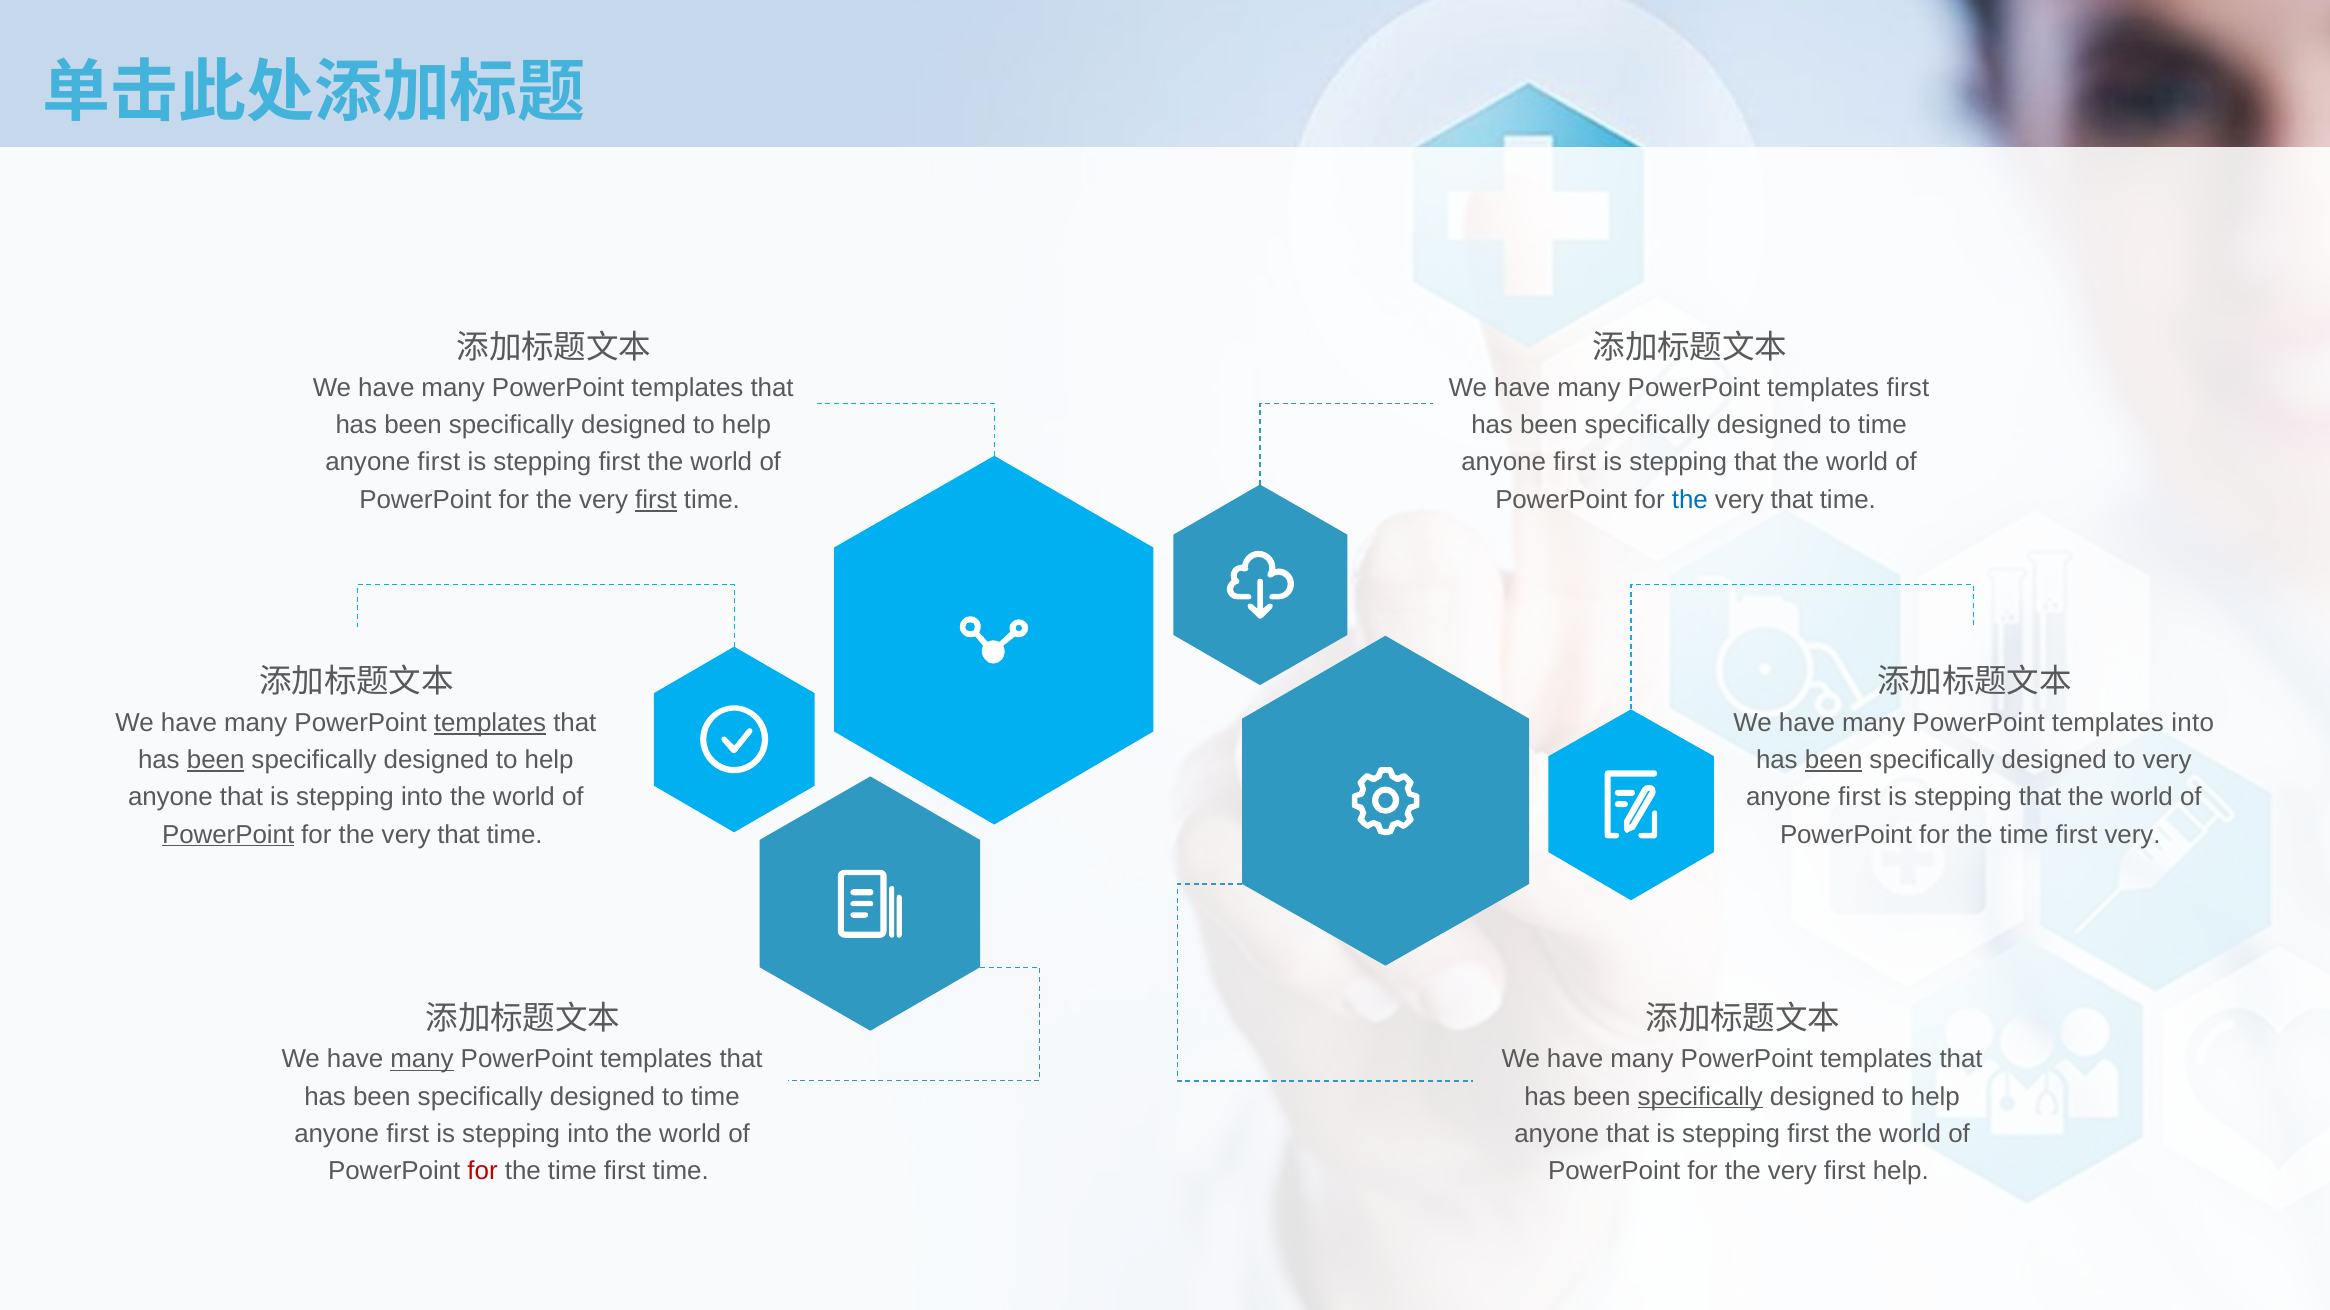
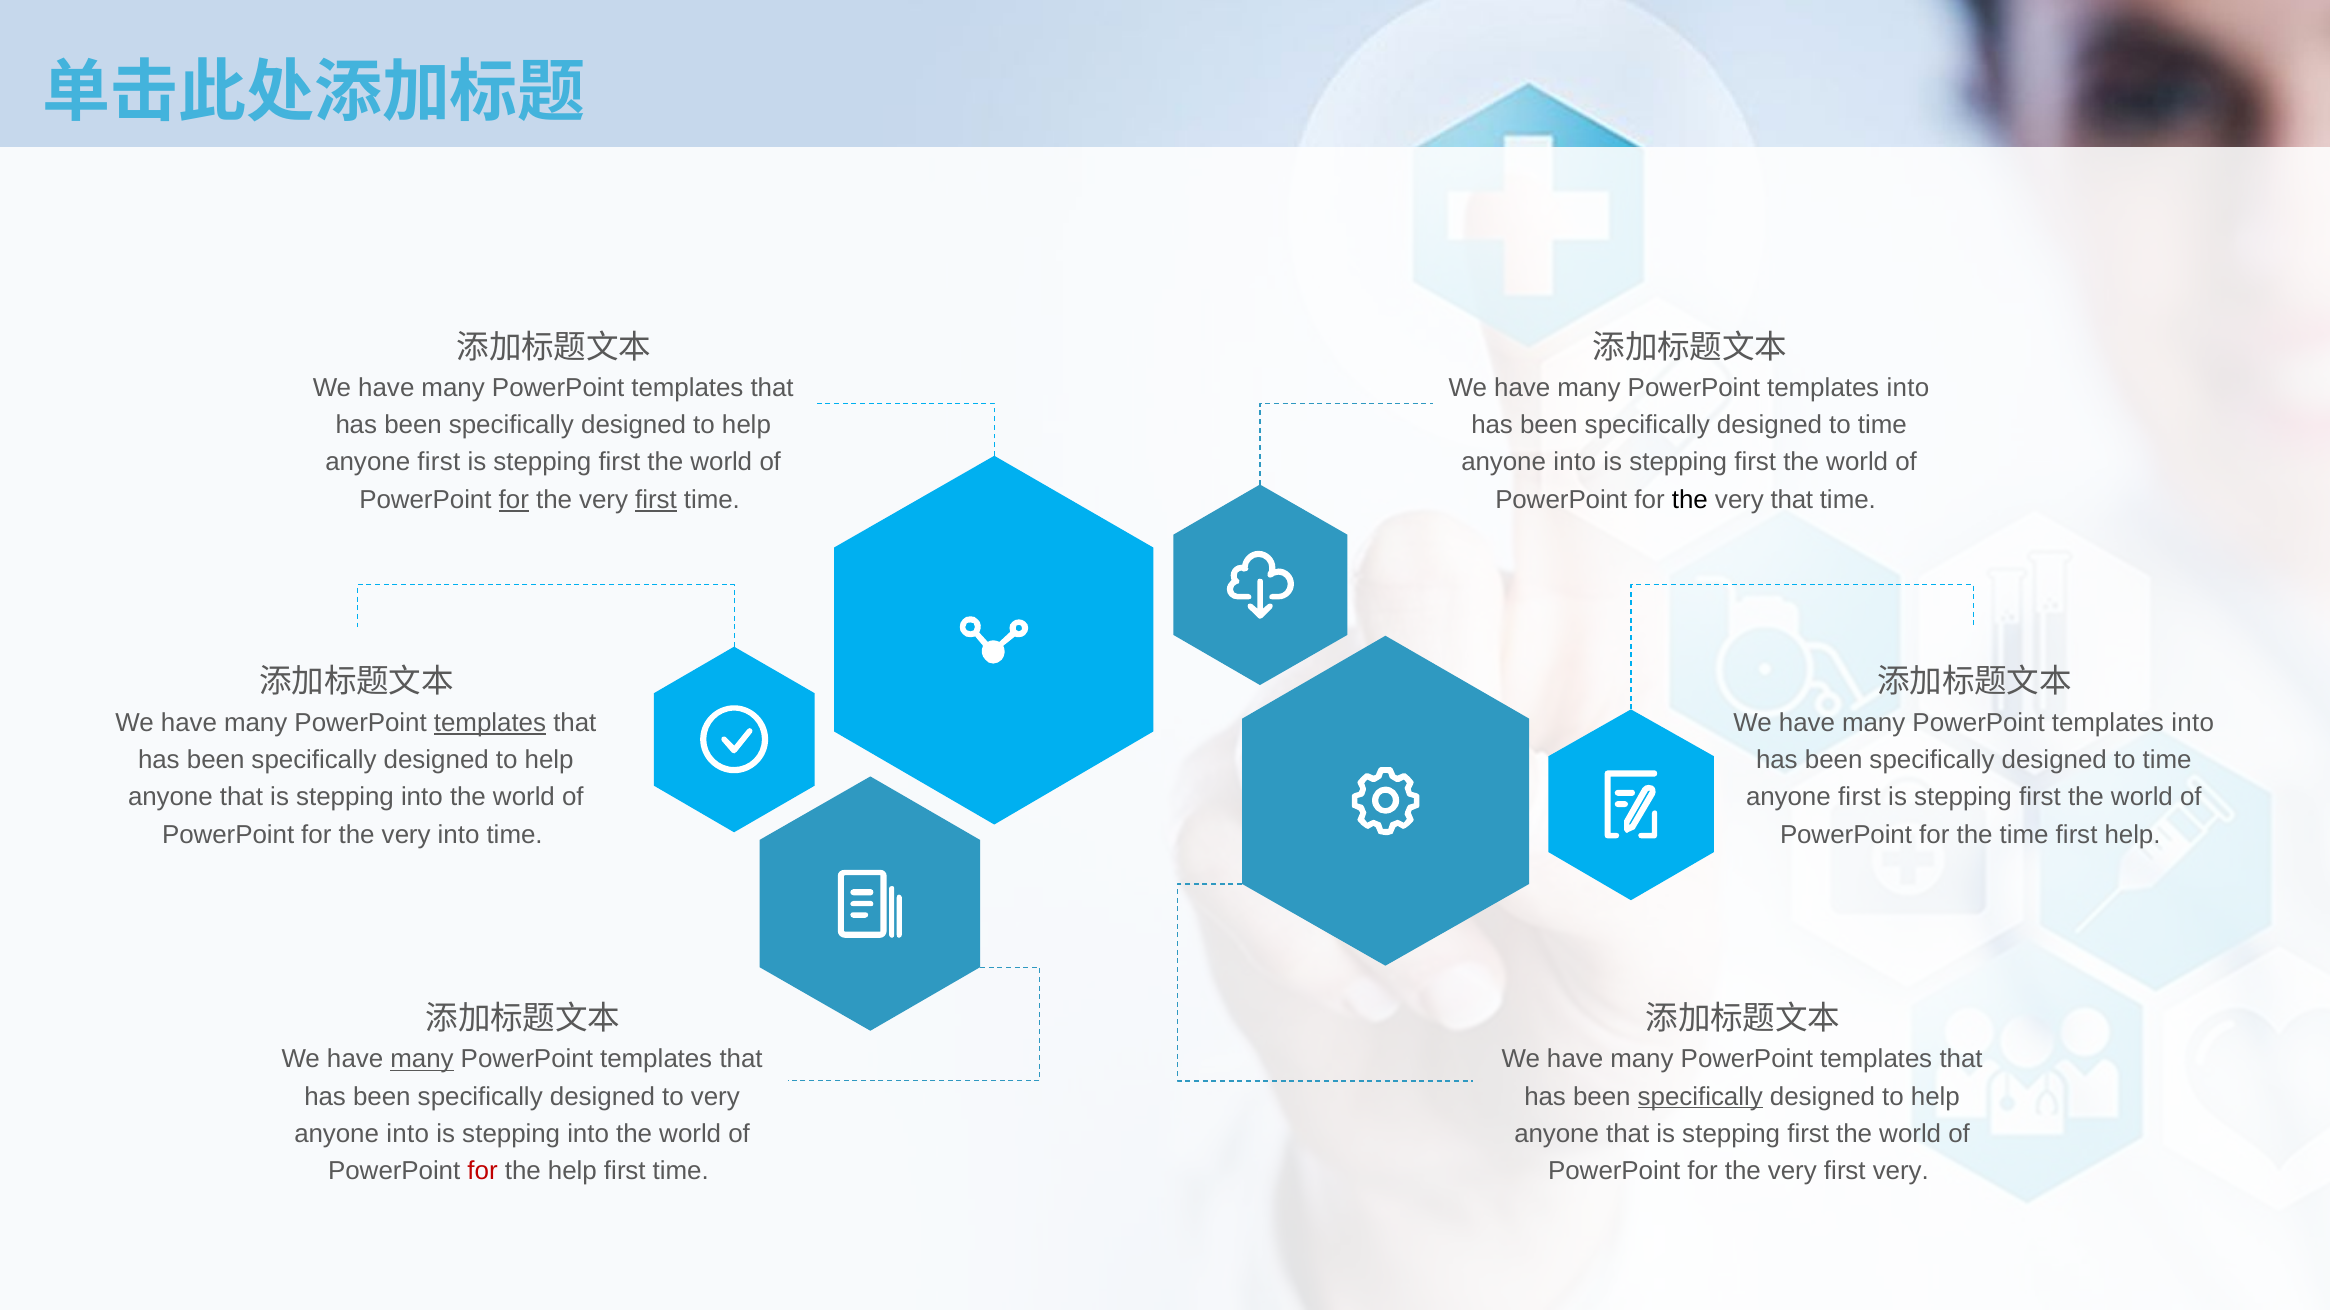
first: first -> into (1908, 388)
first: first -> into (1575, 463)
that: that -> first (1755, 463)
for underline: none -> present (514, 500)
the colour: blue -> black (1690, 500)
been underline: present -> none (216, 760)
been underline: present -> none (1834, 760)
very: very -> time (2167, 760)
that: that -> first (2040, 798)
PowerPoint underline: present -> none (228, 835)
that: that -> into (459, 835)
first very: very -> help (2133, 835)
time: time -> very (715, 1097)
first: first -> into (408, 1134)
time: time -> help (572, 1171)
first help: help -> very (1901, 1171)
